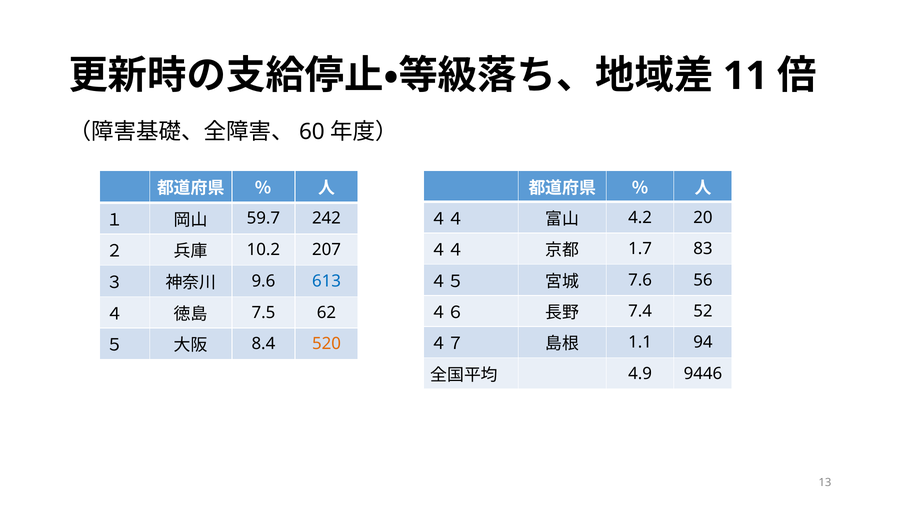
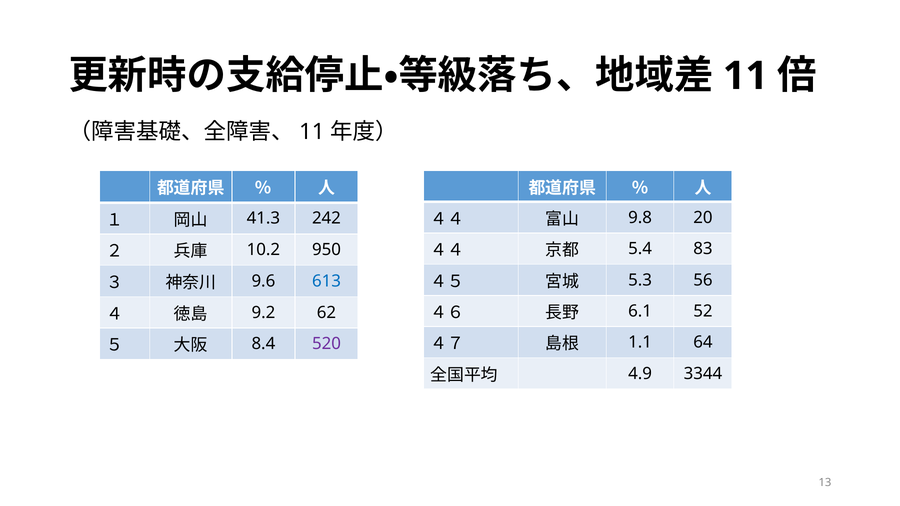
60: 60 -> 11 (312, 132)
4.2: 4.2 -> 9.8 (640, 218)
59.7: 59.7 -> 41.3 (263, 218)
1.7: 1.7 -> 5.4 (640, 249)
207: 207 -> 950 (326, 250)
7.6: 7.6 -> 5.3 (640, 280)
7.4: 7.4 -> 6.1 (640, 311)
7.5: 7.5 -> 9.2 (263, 313)
94: 94 -> 64 (703, 343)
520 colour: orange -> purple (326, 344)
9446: 9446 -> 3344 (703, 374)
